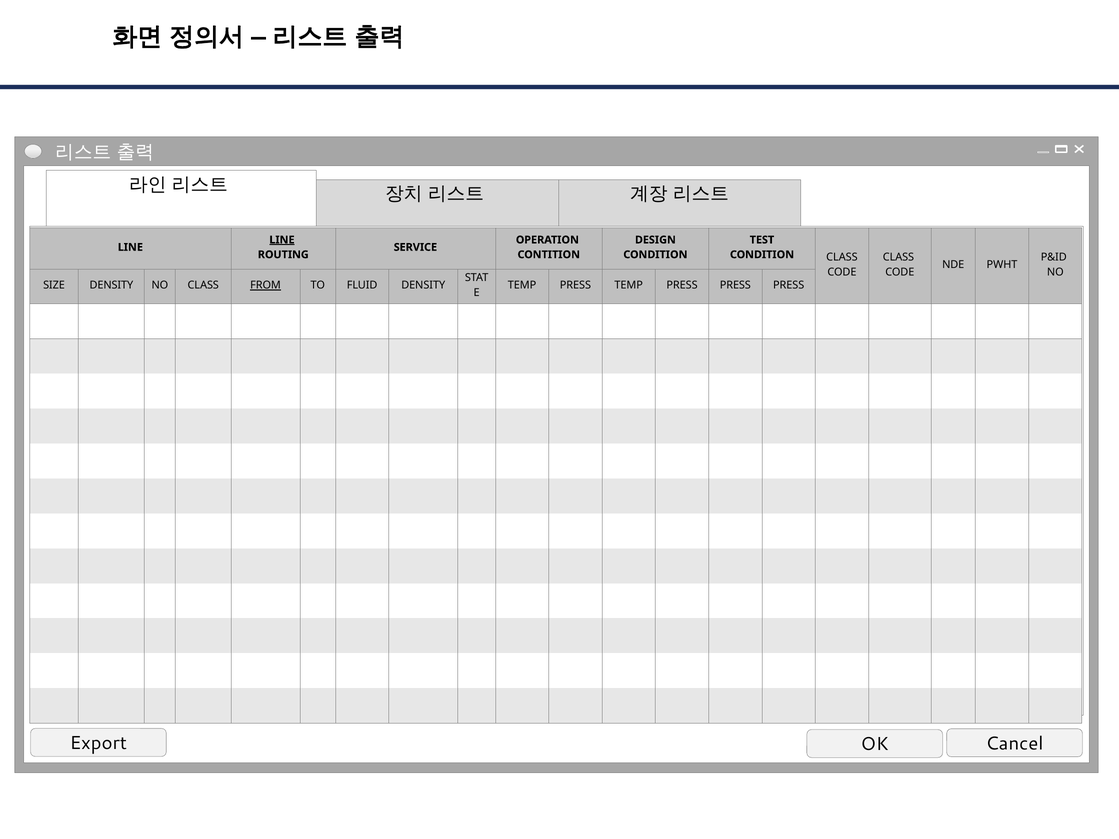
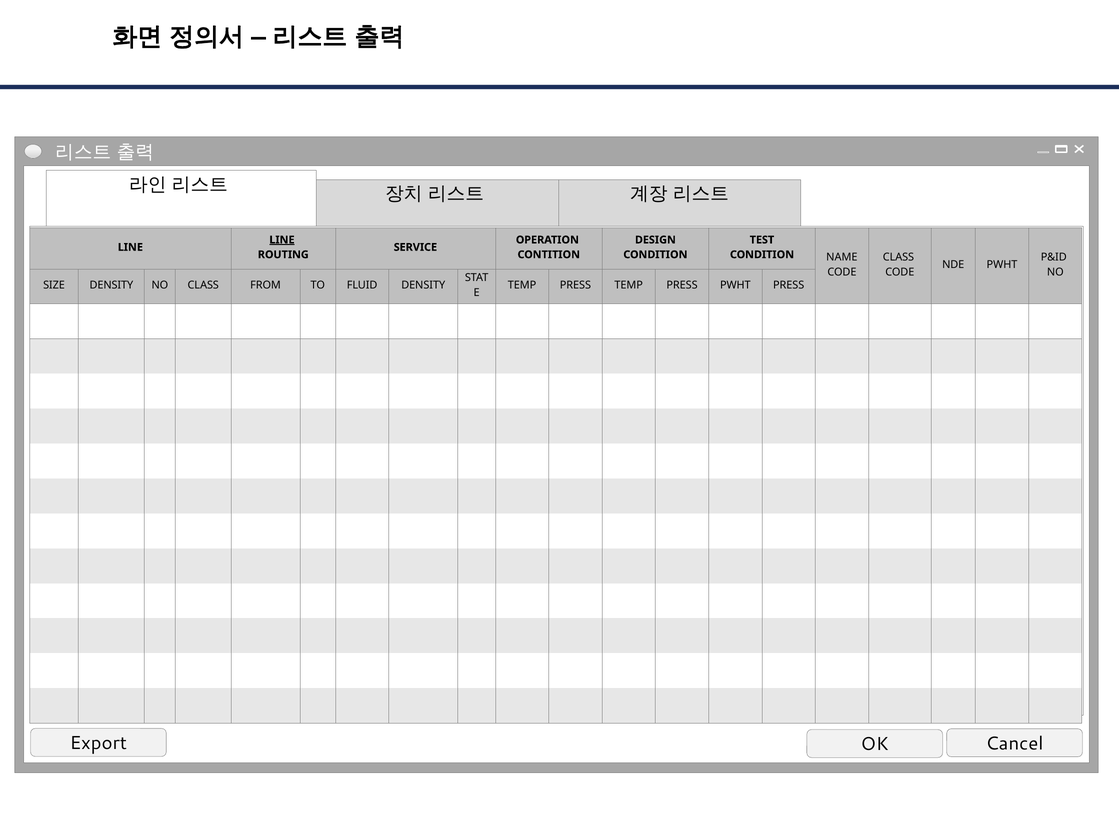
CONDITION CLASS: CLASS -> NAME (842, 257)
FROM underline: present -> none (266, 285)
TEMP PRESS PRESS: PRESS -> PWHT (735, 285)
